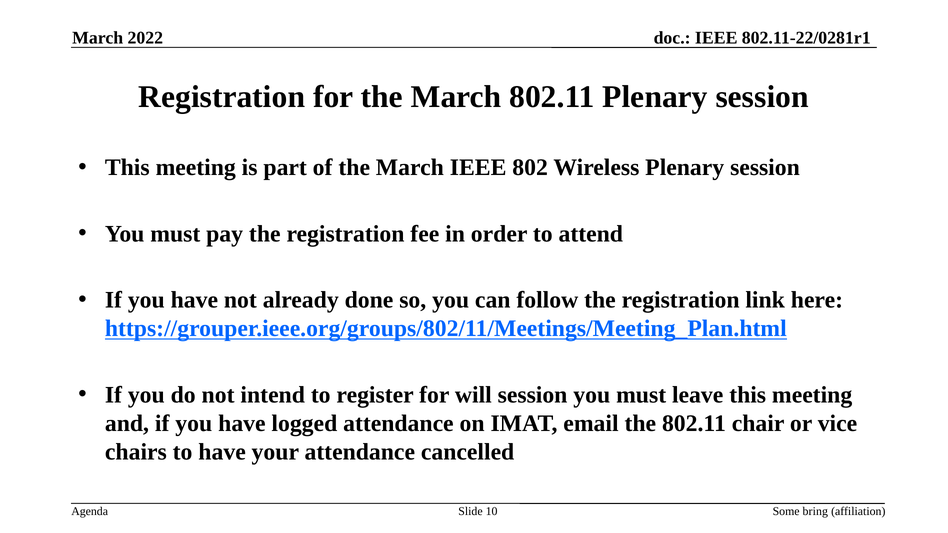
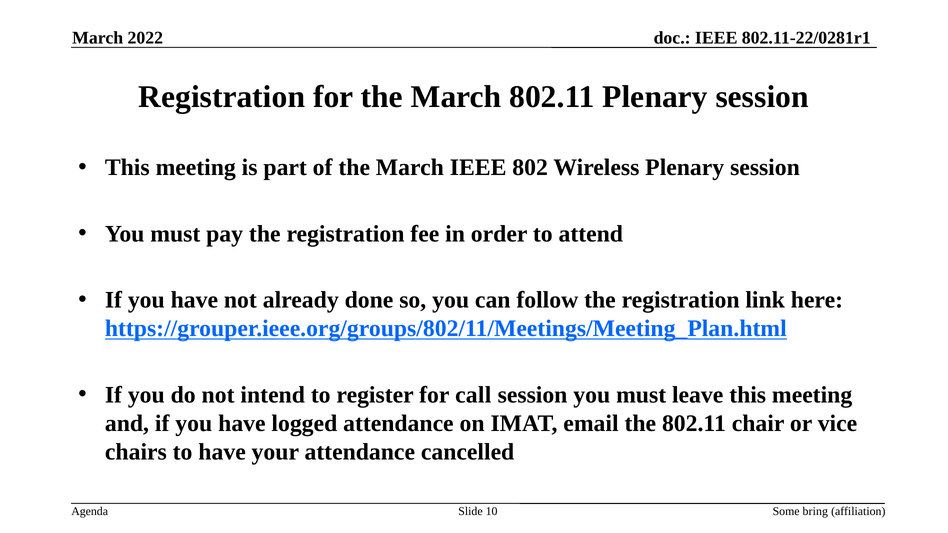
will: will -> call (473, 395)
